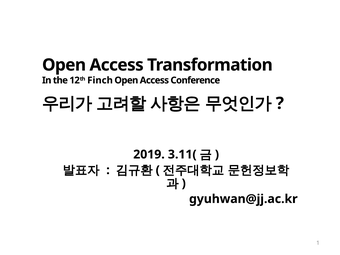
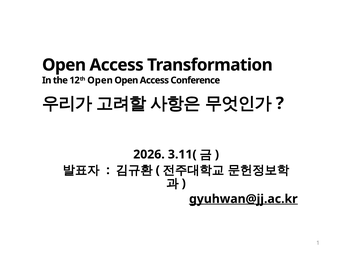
12th Finch: Finch -> Open (100, 80)
2019: 2019 -> 2026 (149, 154)
gyuhwan@jj.ac.kr underline: none -> present (243, 199)
